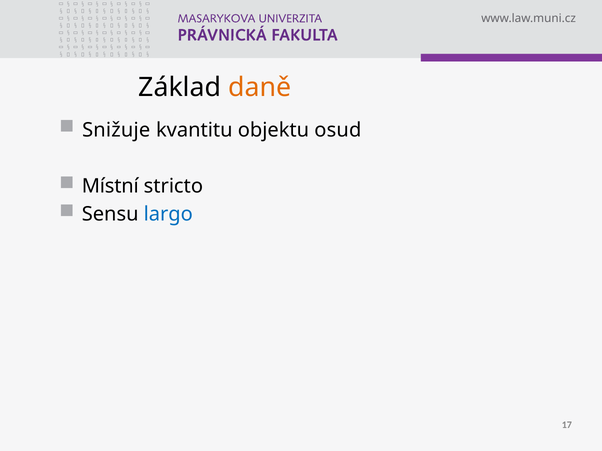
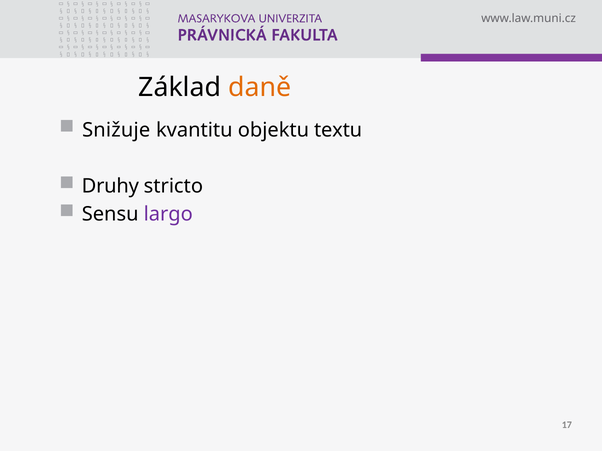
osud: osud -> textu (338, 130)
Místní: Místní -> Druhy (110, 186)
largo colour: blue -> purple (168, 214)
